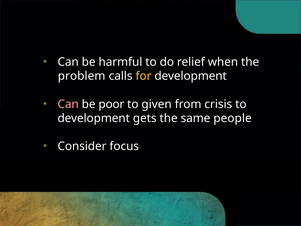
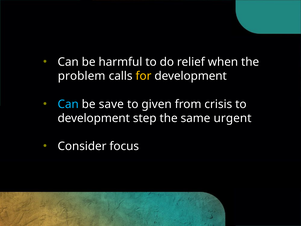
Can colour: pink -> light blue (68, 104)
poor: poor -> save (111, 104)
gets: gets -> step (145, 118)
people: people -> urgent (233, 118)
